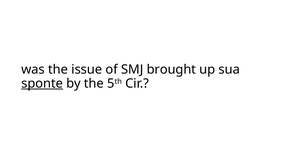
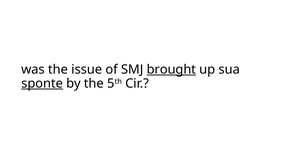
brought underline: none -> present (171, 70)
